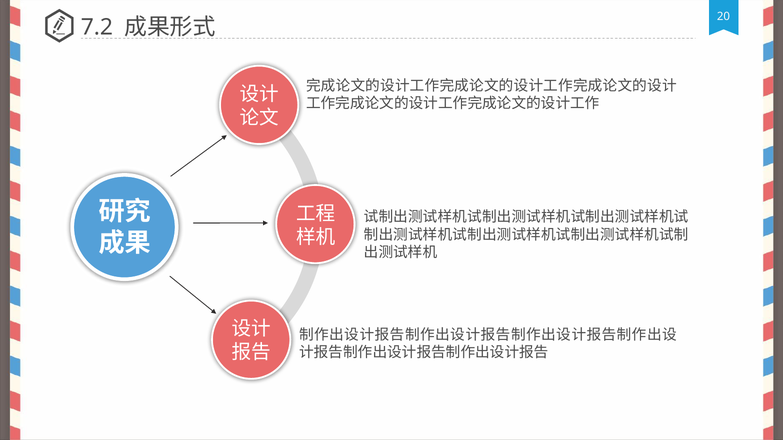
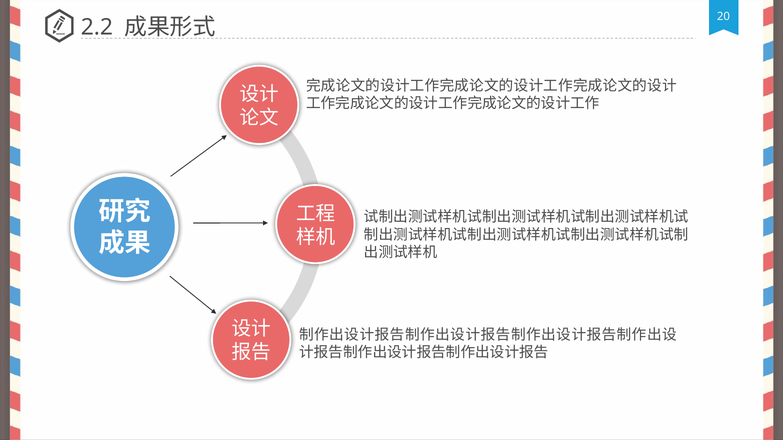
7.2: 7.2 -> 2.2 (97, 27)
